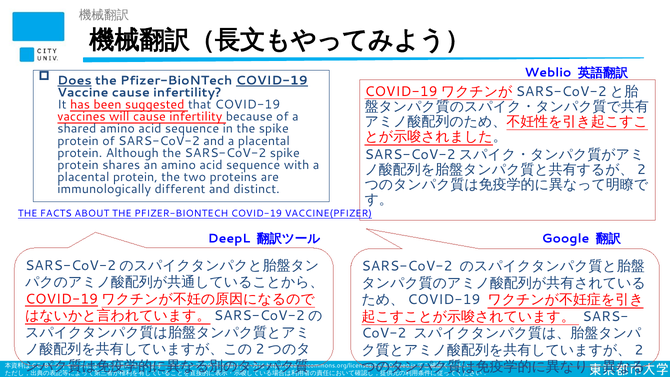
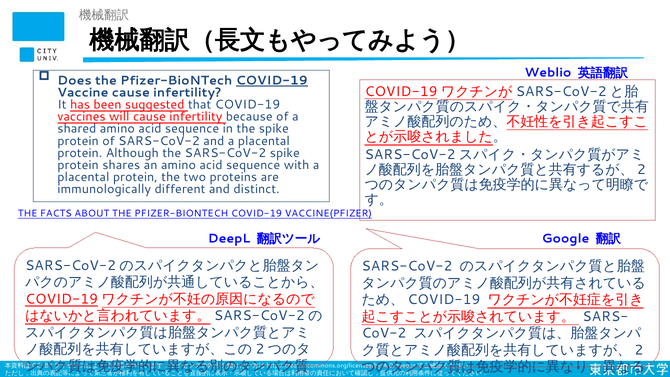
Does underline: present -> none (75, 80)
